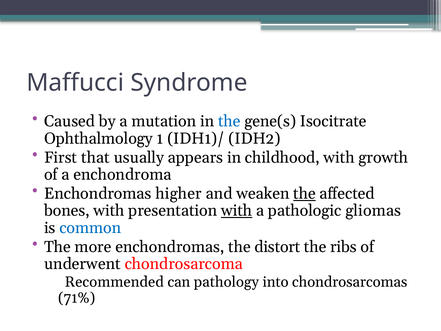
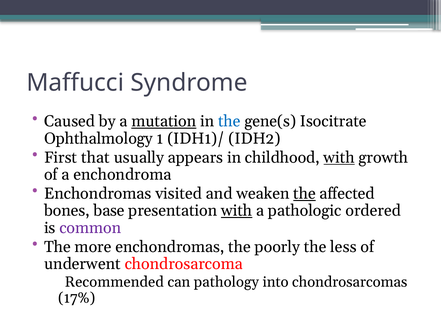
mutation underline: none -> present (164, 121)
with underline: none -> present (339, 157)
higher: higher -> visited (179, 193)
bones with: with -> base (109, 211)
gliomas: gliomas -> ordered (373, 211)
common colour: blue -> purple (90, 228)
distort: distort -> poorly (277, 247)
ribs: ribs -> less (343, 247)
71%: 71% -> 17% (77, 298)
